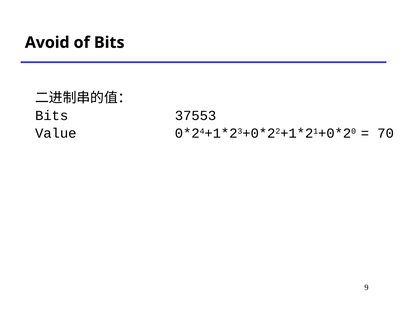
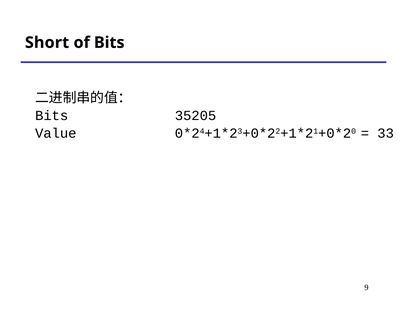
Avoid: Avoid -> Short (47, 43)
37553: 37553 -> 35205 (196, 115)
70: 70 -> 33 (386, 133)
